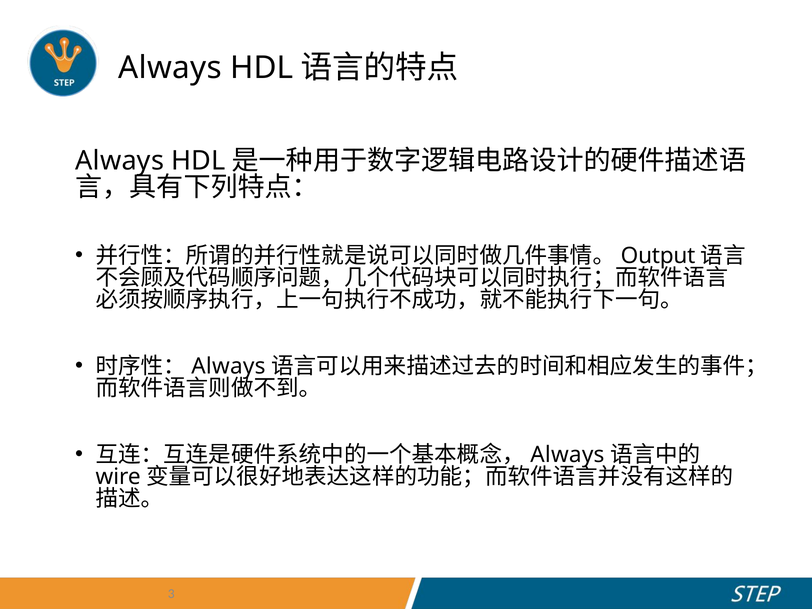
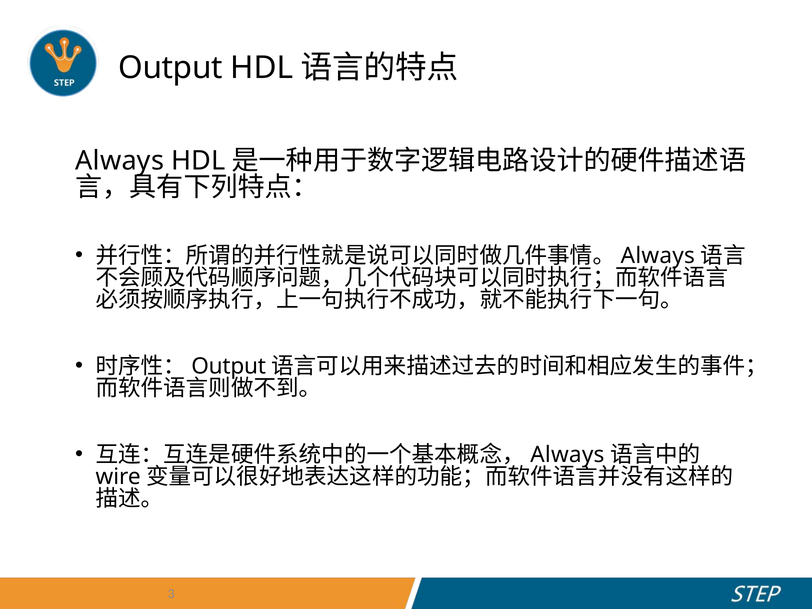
Always: Always -> Output (170, 68)
Output: Output -> Always (658, 256)
Always: Always -> Output (229, 366)
